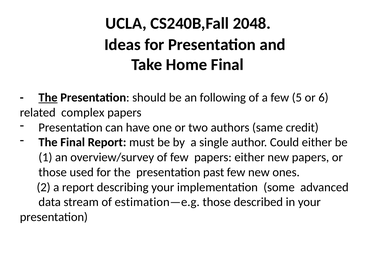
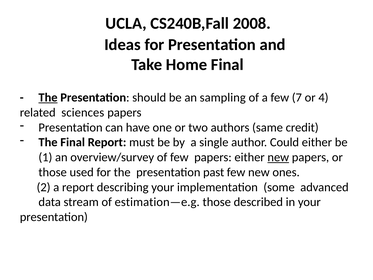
2048: 2048 -> 2008 (252, 23)
following: following -> sampling (223, 98)
5: 5 -> 7 (297, 98)
6: 6 -> 4 (323, 98)
complex: complex -> sciences (83, 112)
new underline: none -> present (278, 157)
